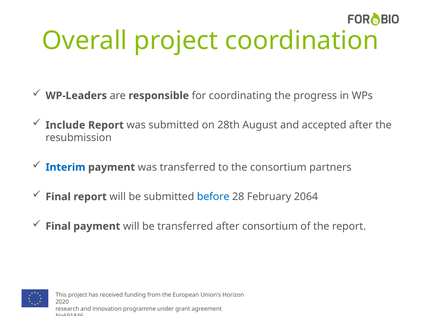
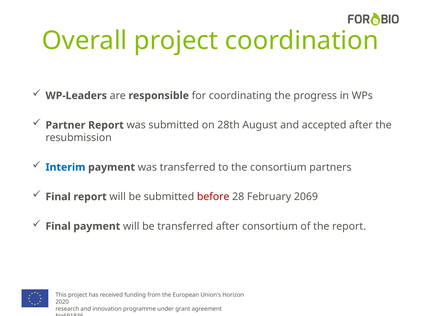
Include: Include -> Partner (65, 125)
before colour: blue -> red (213, 197)
2064: 2064 -> 2069 (306, 197)
